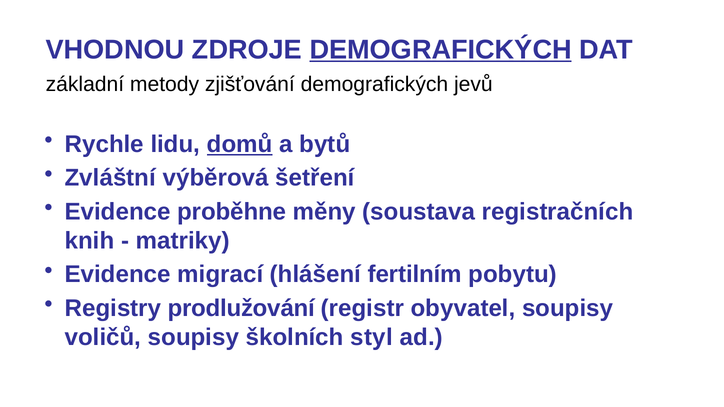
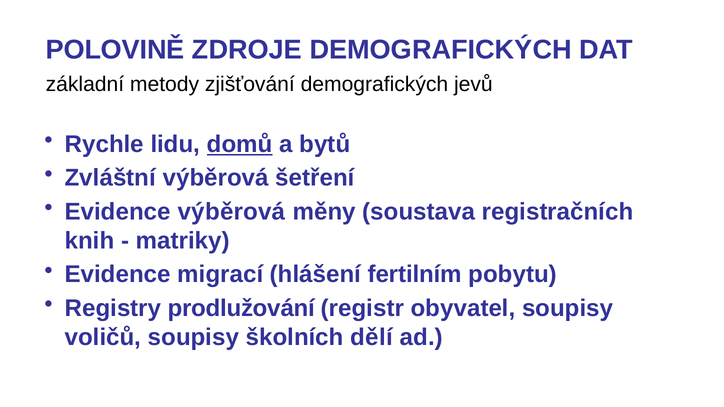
VHODNOU: VHODNOU -> POLOVINĚ (115, 50)
DEMOGRAFICKÝCH underline: present -> none (441, 50)
Evidence proběhne: proběhne -> výběrová (232, 212)
styl: styl -> dělí (372, 337)
